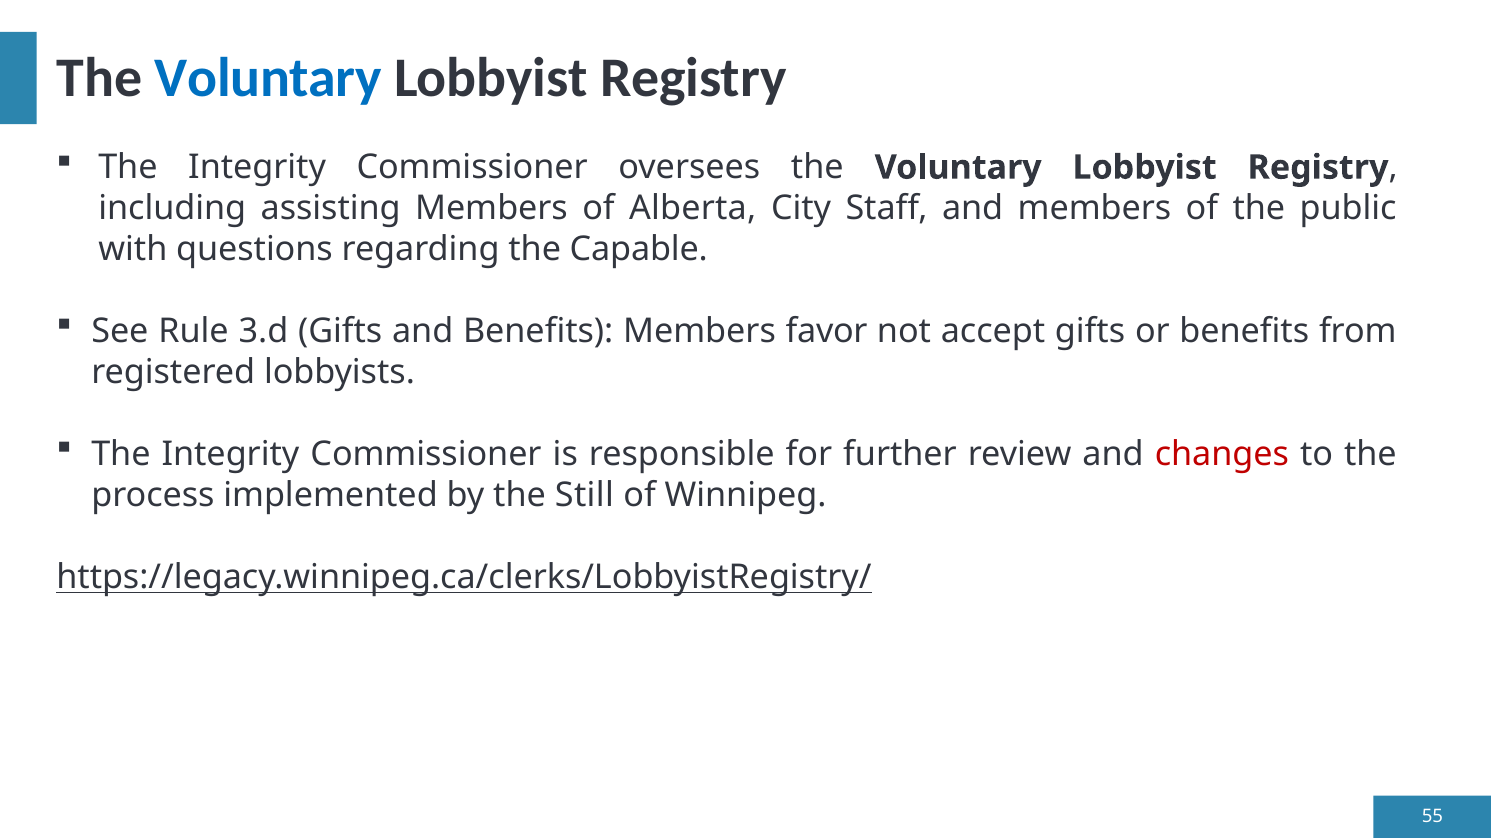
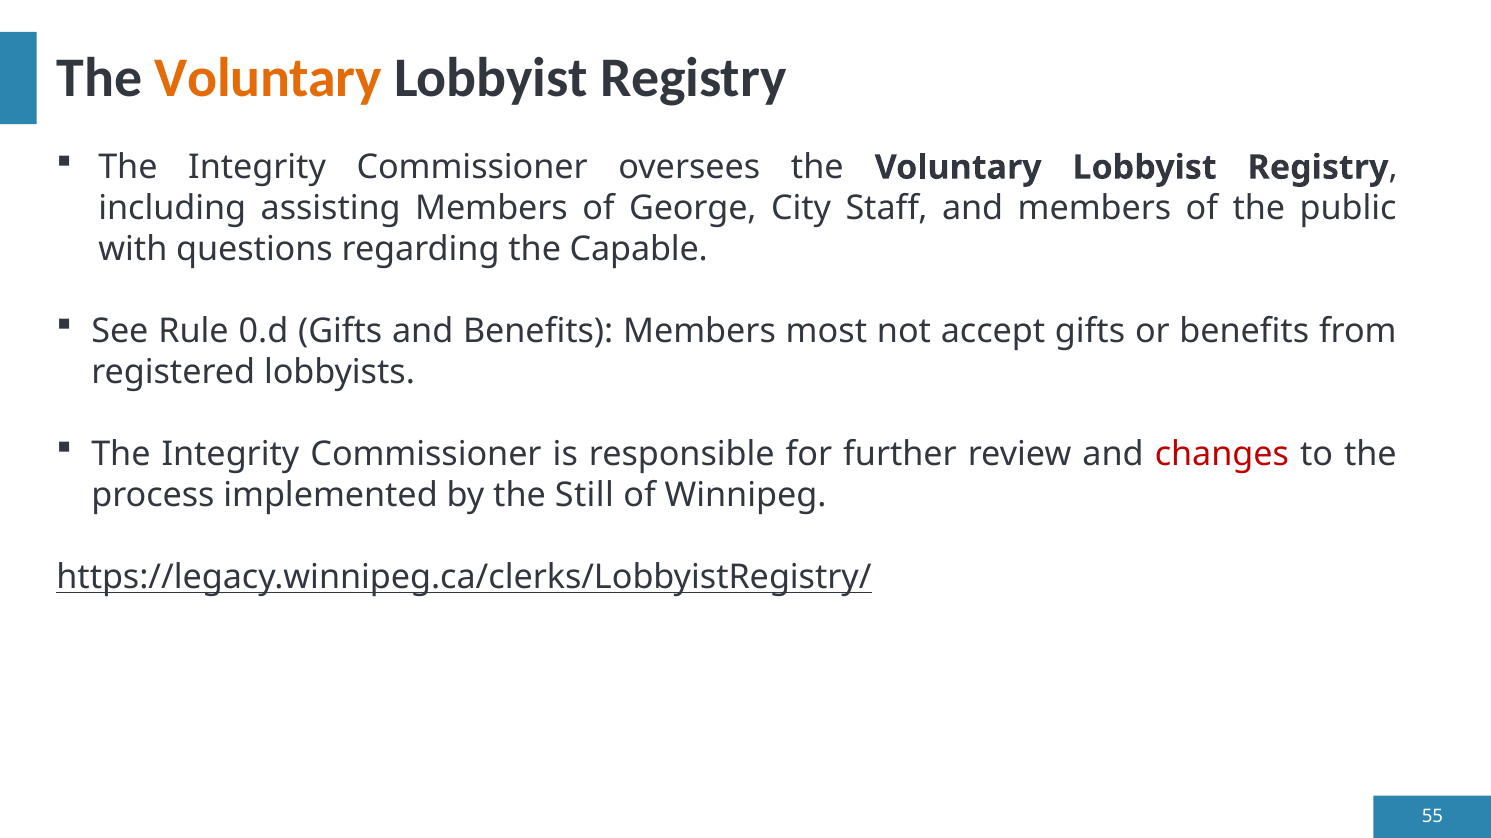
Voluntary colour: blue -> orange (268, 78)
Alberta: Alberta -> George (693, 209)
3.d: 3.d -> 0.d (263, 332)
favor: favor -> most (826, 332)
